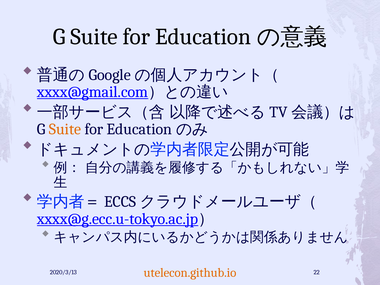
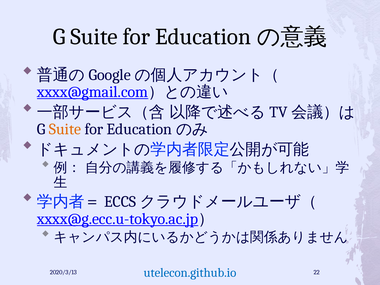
utelecon.github.io colour: orange -> blue (190, 273)
